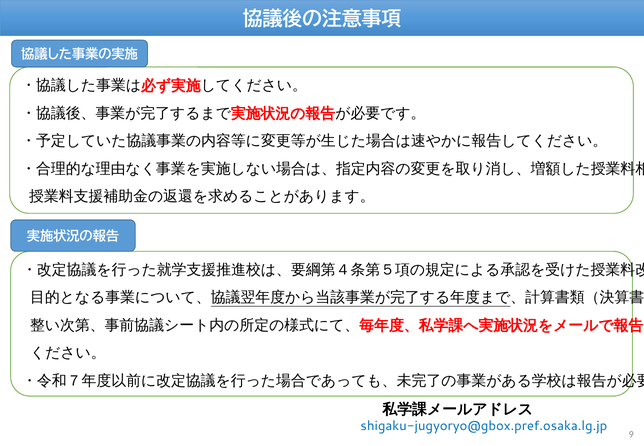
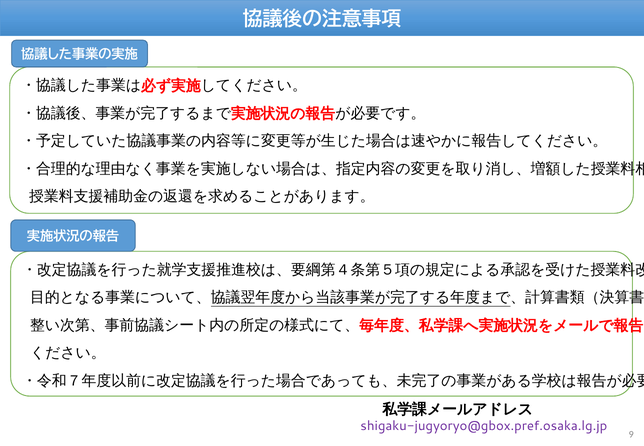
shigaku-jugyoryo@gbox.pref.osaka.lg.jp colour: blue -> purple (484, 426)
